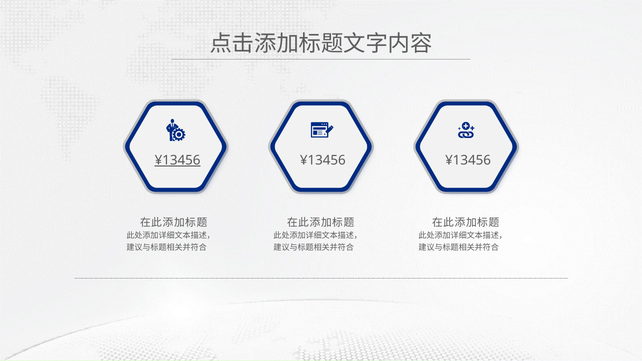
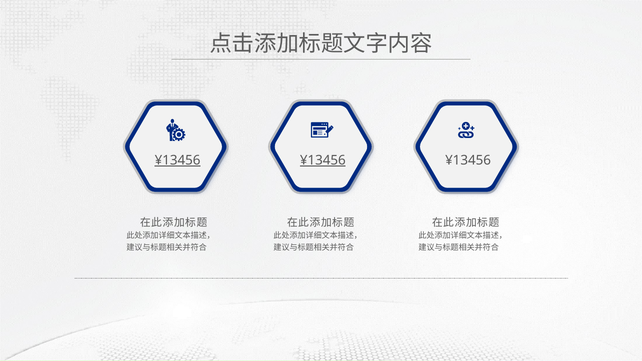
¥13456 underline: none -> present (323, 160)
